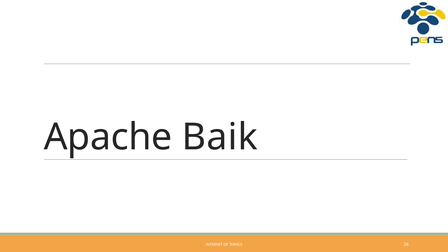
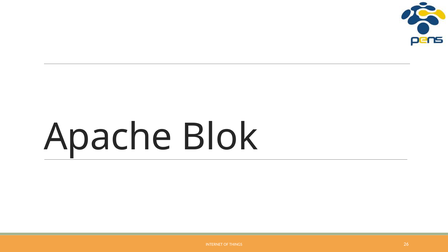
Baik: Baik -> Blok (220, 137)
